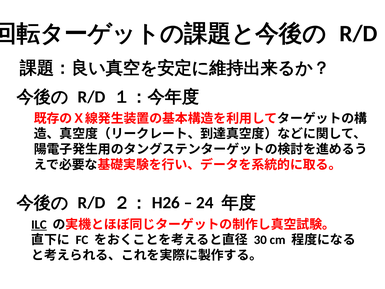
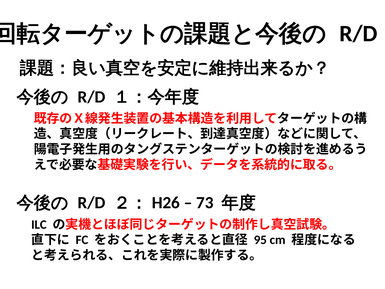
24: 24 -> 73 (205, 203)
ILC underline: present -> none (39, 224)
30: 30 -> 95 (260, 240)
